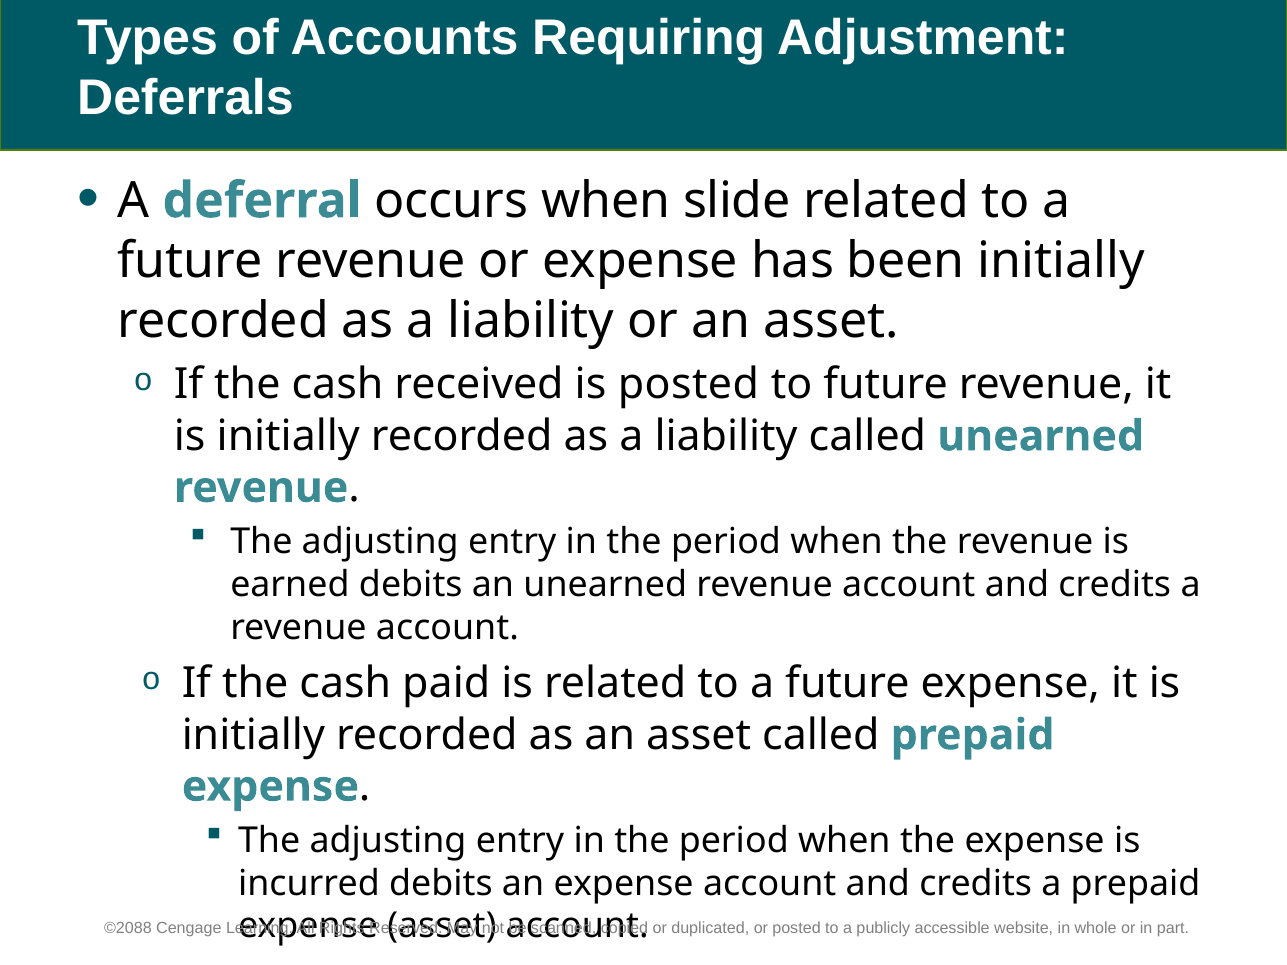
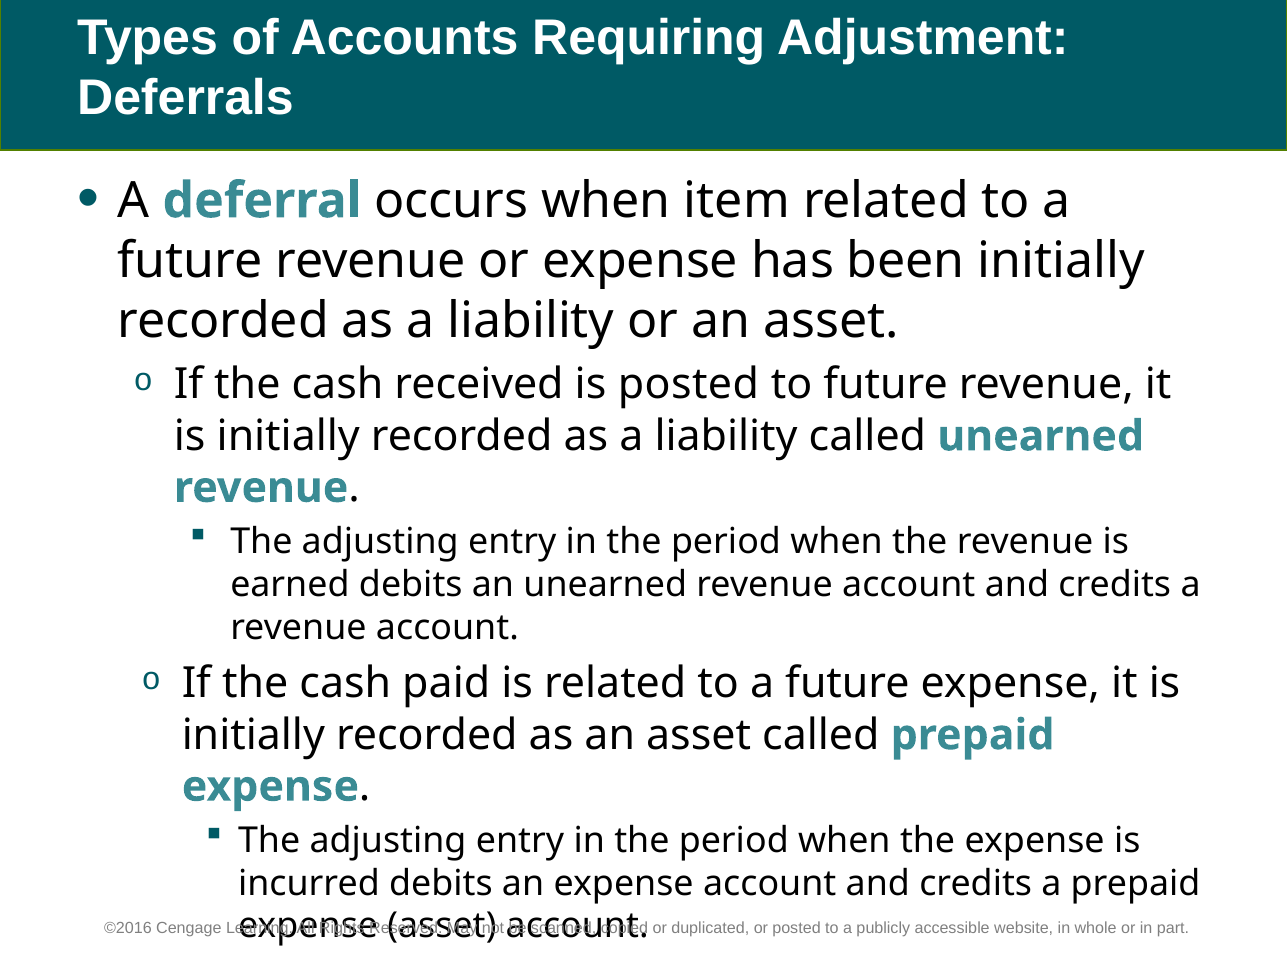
slide: slide -> item (737, 201)
©2088: ©2088 -> ©2016 (128, 929)
